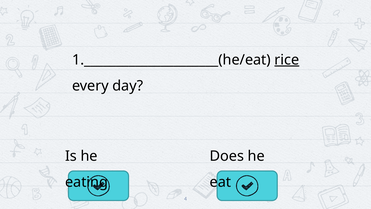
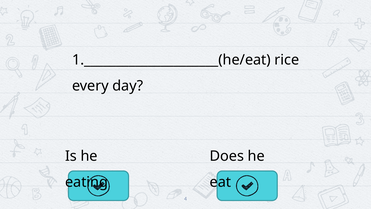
rice underline: present -> none (287, 60)
